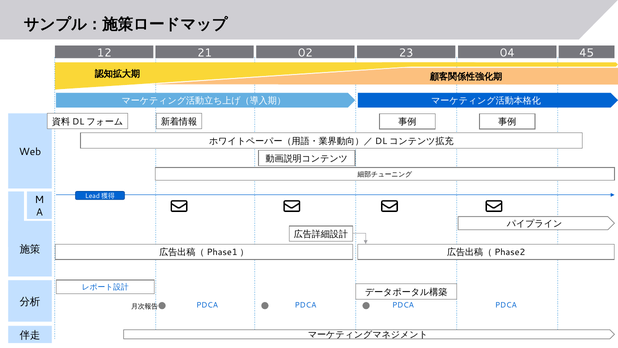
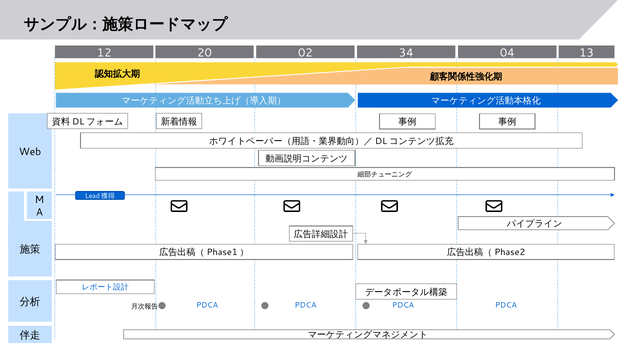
21: 21 -> 20 (205, 53)
23: 23 -> 34 (406, 53)
45: 45 -> 13 (587, 53)
